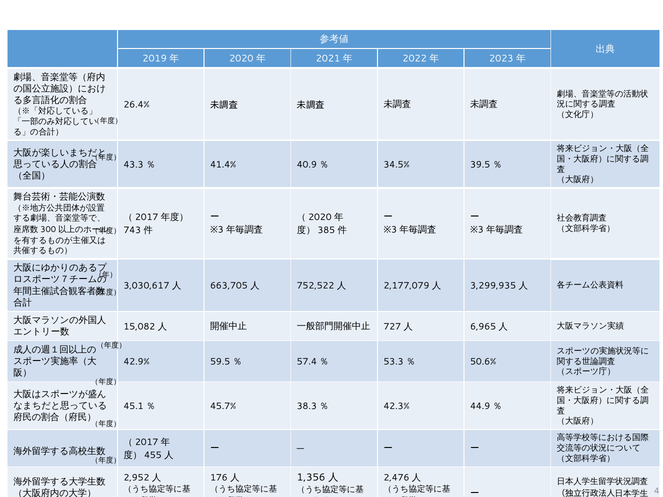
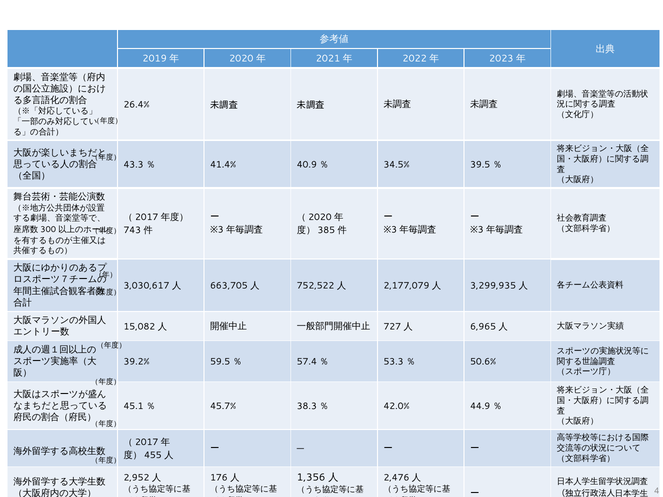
42.9%: 42.9% -> 39.2% (137, 362)
42.3%: 42.3% -> 42.0% (397, 406)
